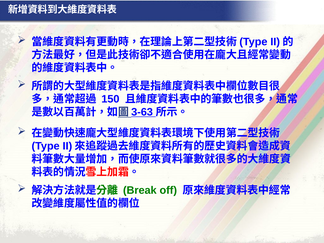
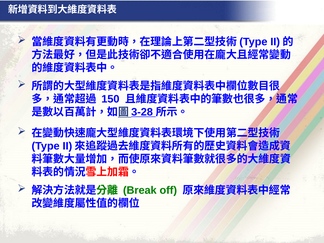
3-63: 3-63 -> 3-28 (142, 112)
